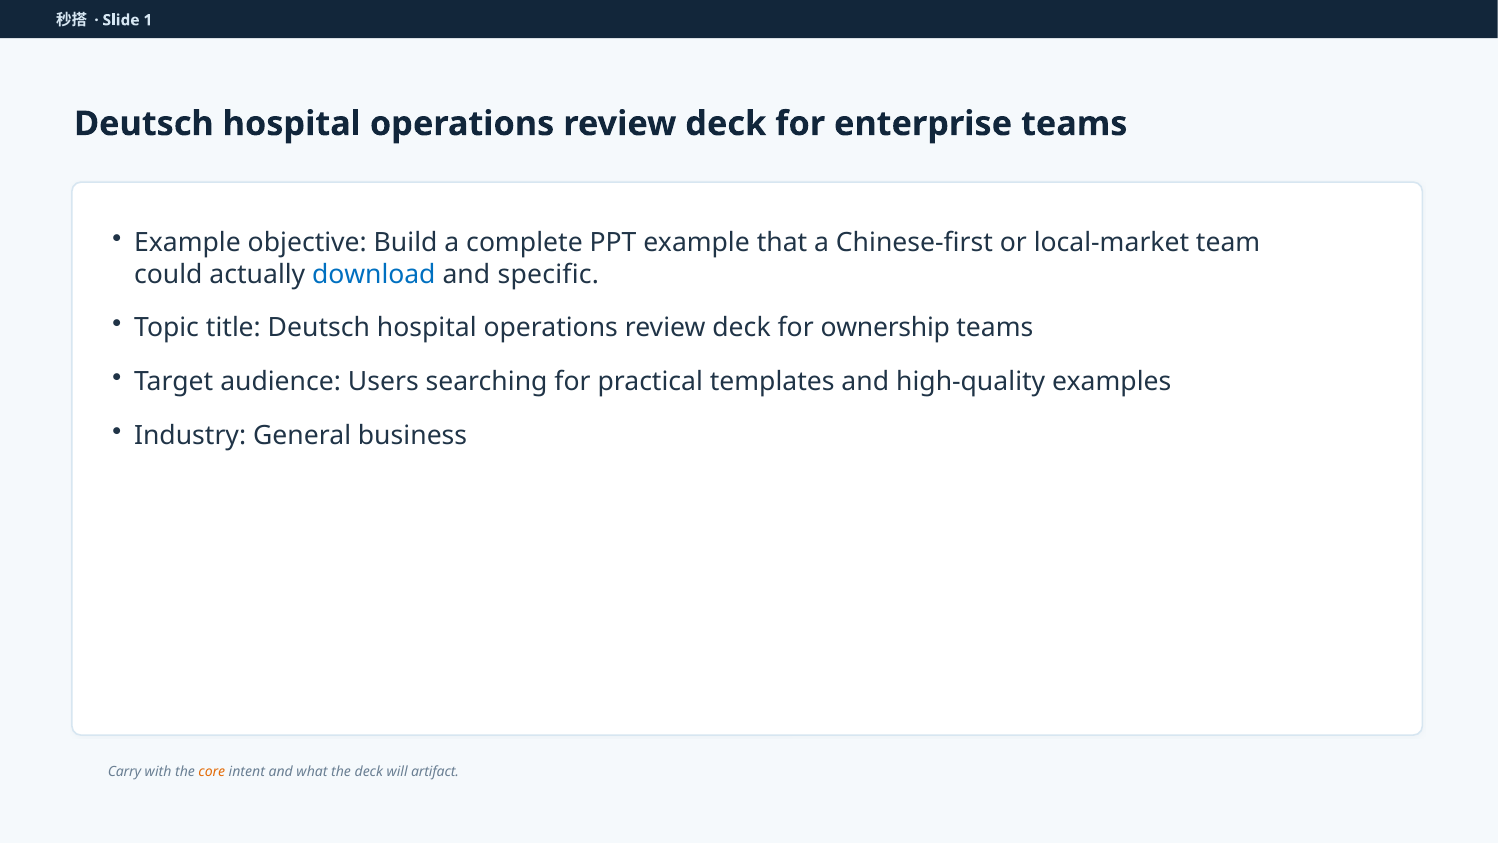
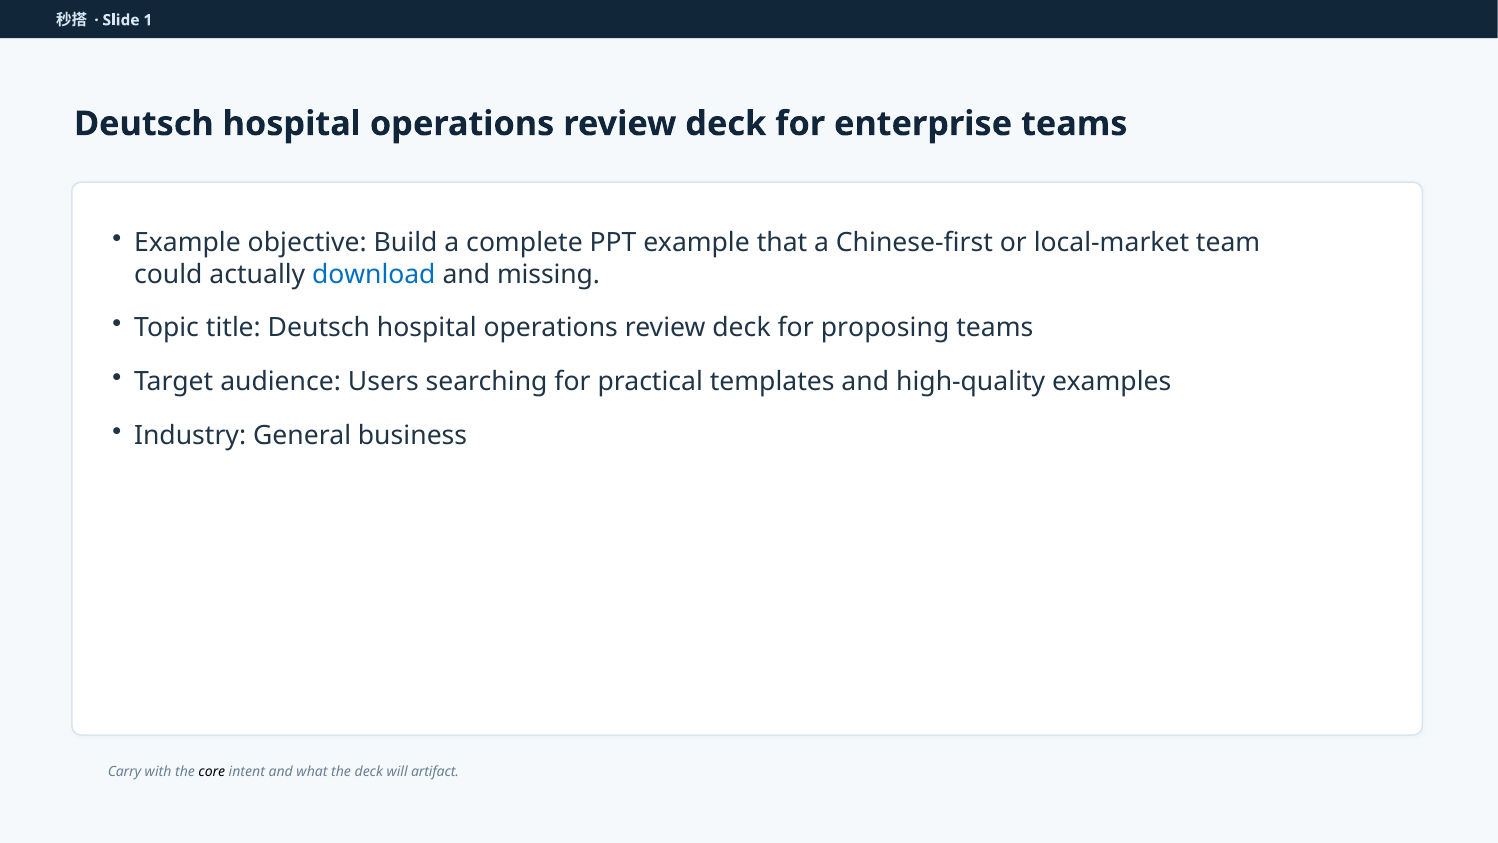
specific: specific -> missing (549, 274)
ownership: ownership -> proposing (885, 328)
core colour: orange -> black (212, 772)
